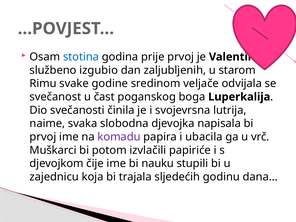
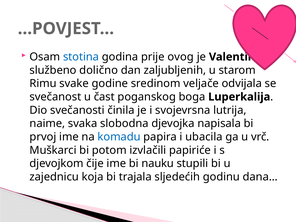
prije prvoj: prvoj -> ovog (181, 57)
izgubio: izgubio -> dolično (99, 70)
komadu colour: purple -> blue (119, 137)
